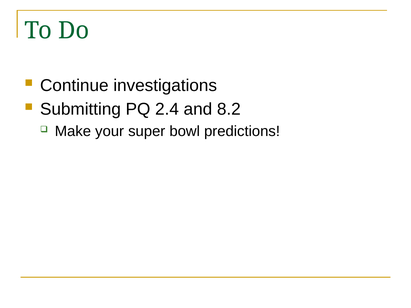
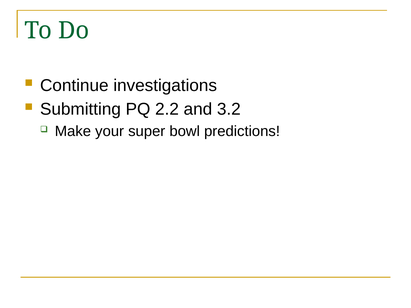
2.4: 2.4 -> 2.2 (167, 109)
8.2: 8.2 -> 3.2 (229, 109)
